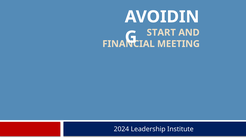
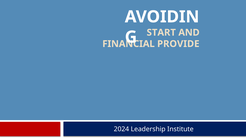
MEETING: MEETING -> PROVIDE (178, 44)
